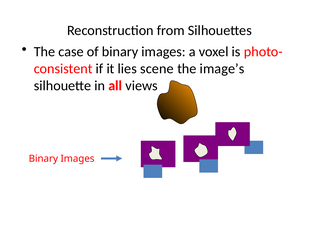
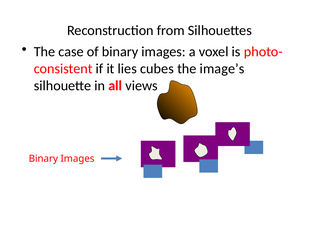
scene: scene -> cubes (157, 69)
